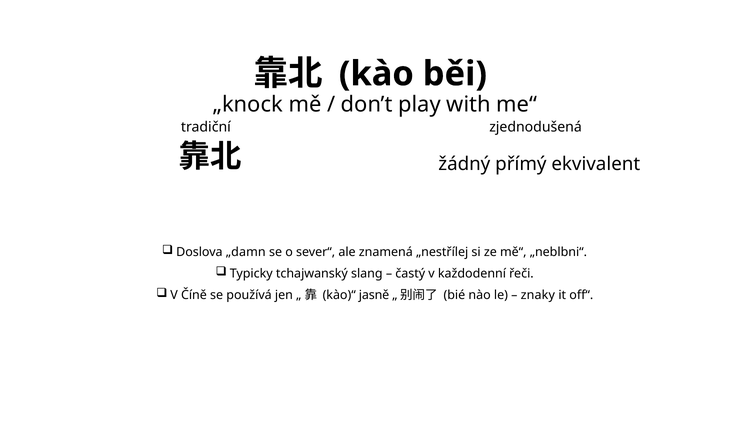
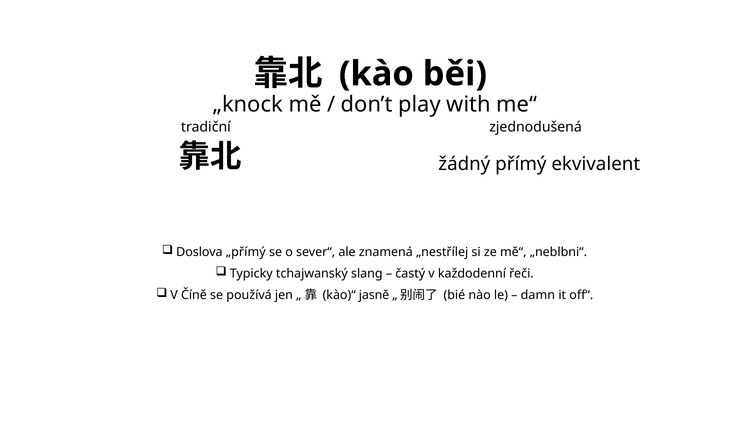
„damn: „damn -> „přímý (246, 252)
znaky: znaky -> damn (538, 295)
